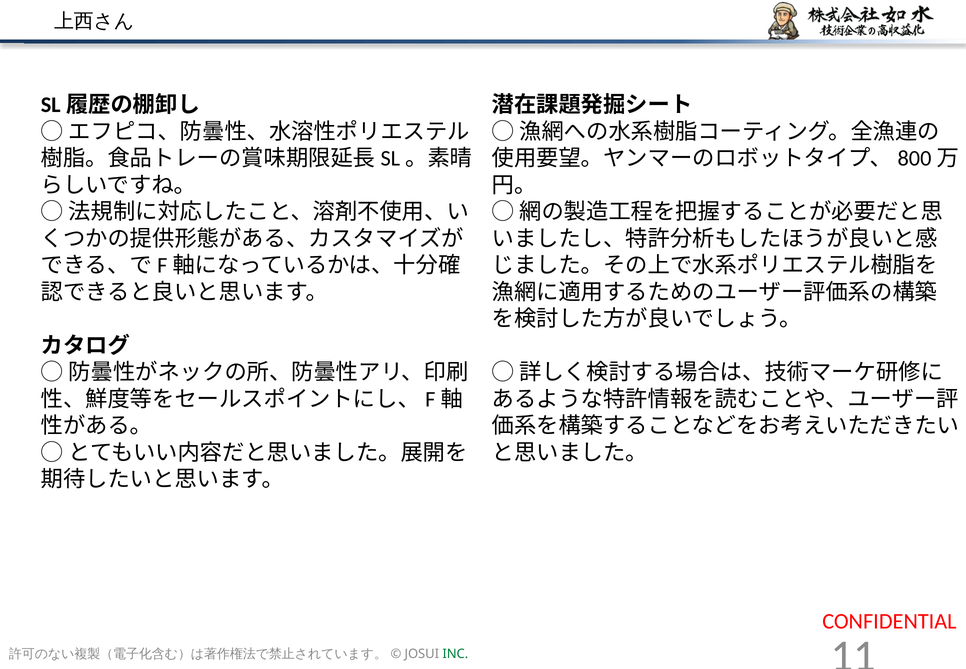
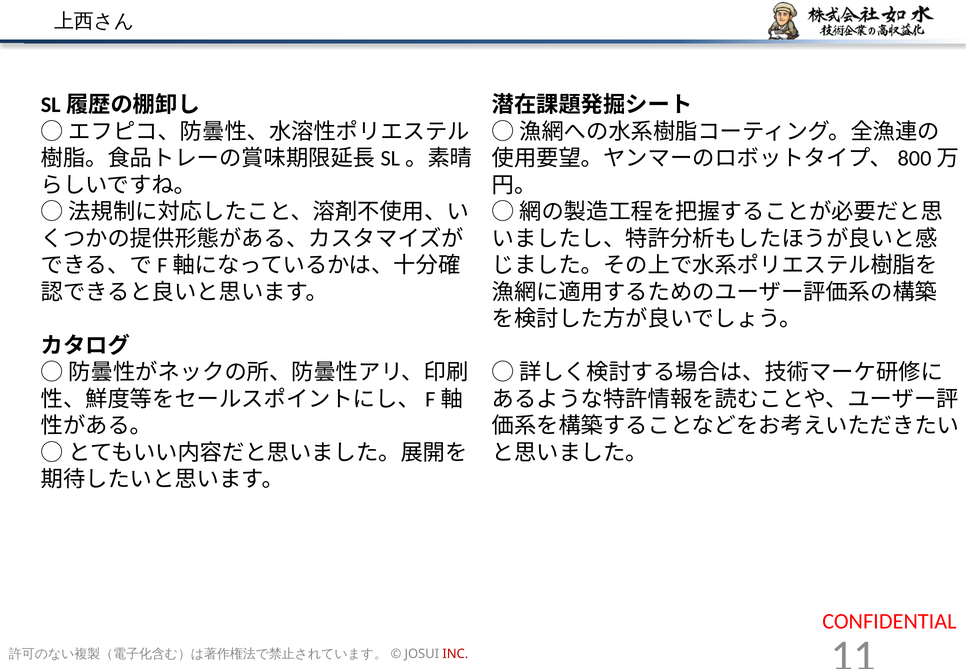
INC colour: green -> red (455, 654)
